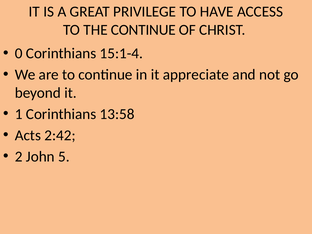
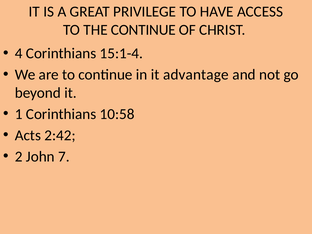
0: 0 -> 4 (19, 53)
appreciate: appreciate -> advantage (196, 75)
13:58: 13:58 -> 10:58 (117, 114)
5: 5 -> 7 (64, 157)
